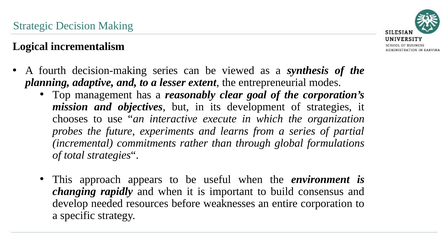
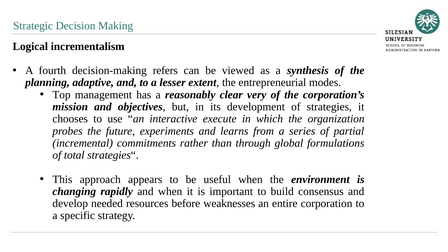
decision-making series: series -> refers (165, 71)
goal: goal -> very (257, 95)
